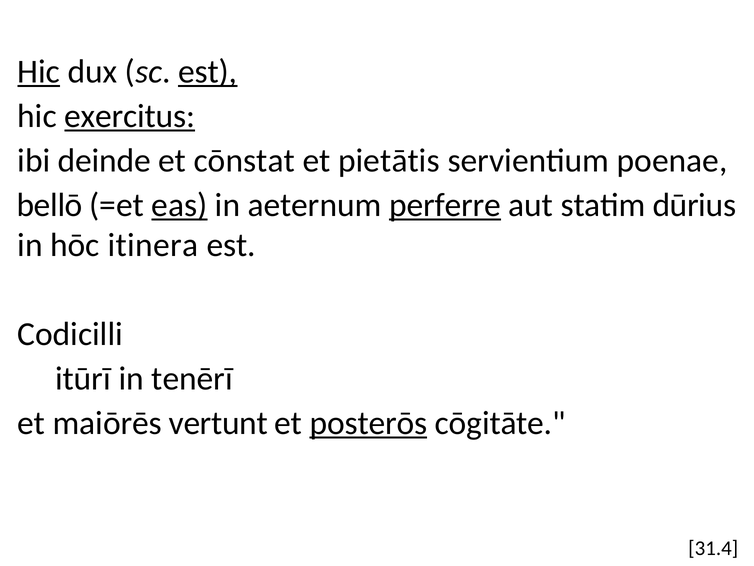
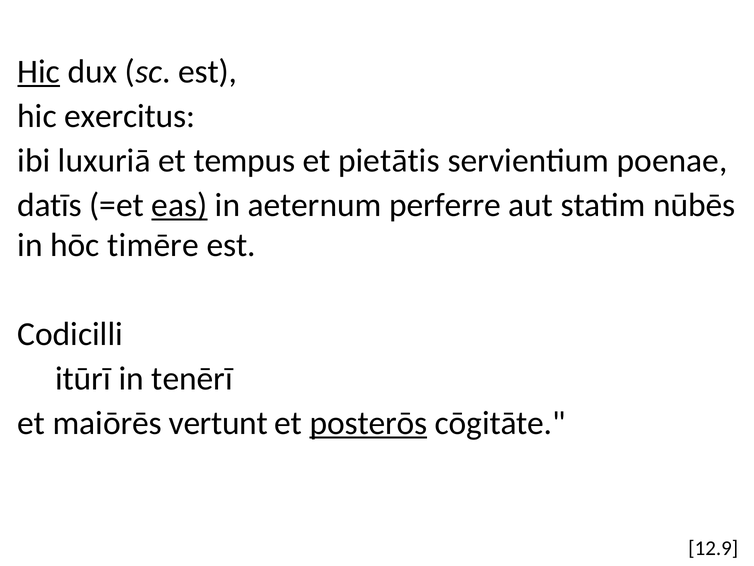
est underline: present -> none (208, 72)
exercitus underline: present -> none (130, 116)
deinde: deinde -> luxuriā (104, 161)
cōnstat: cōnstat -> tempus (244, 161)
bellō: bellō -> datīs (50, 205)
perferre underline: present -> none (445, 205)
dūrius: dūrius -> nūbēs (694, 205)
itinera: itinera -> timēre (153, 245)
31.4: 31.4 -> 12.9 (713, 548)
